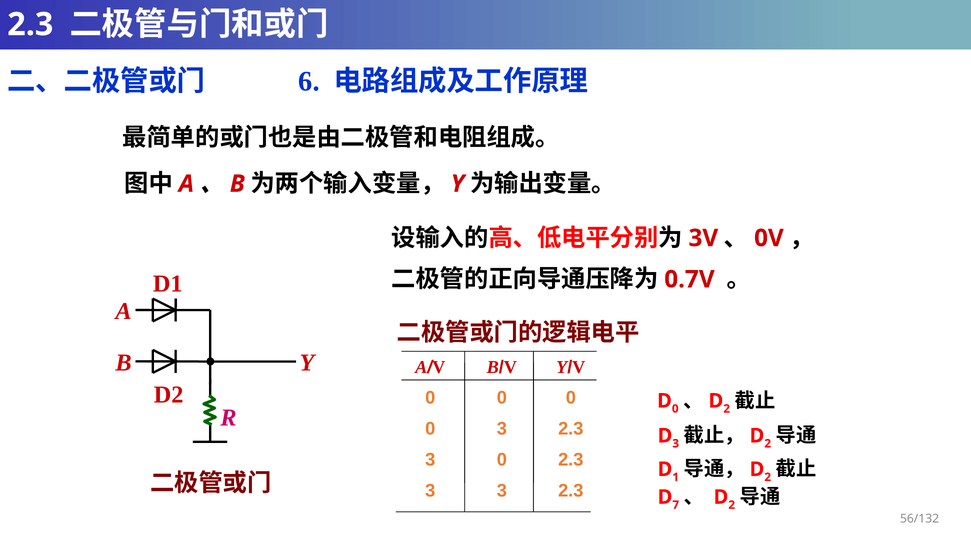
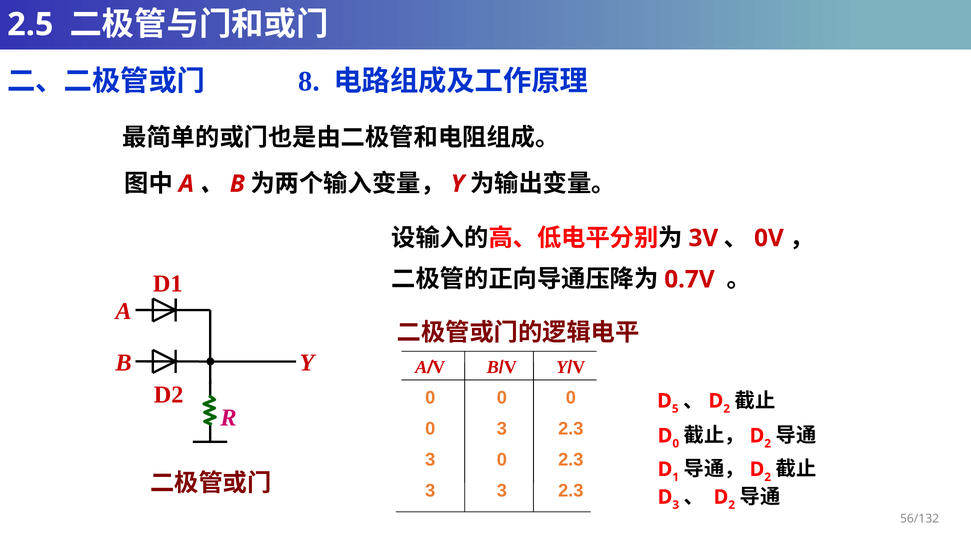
2.3: 2.3 -> 2.5 (30, 24)
6: 6 -> 8 (309, 82)
0: 0 -> 5 (675, 409)
3: 3 -> 0 (676, 444)
7: 7 -> 3 (676, 505)
